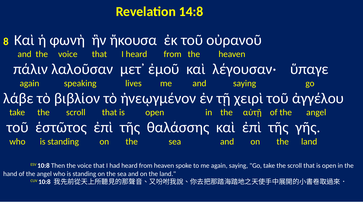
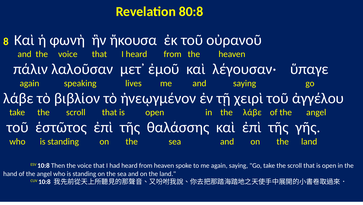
14:8: 14:8 -> 80:8 (191, 12)
the αὐτῇ: αὐτῇ -> λάβε (252, 112)
